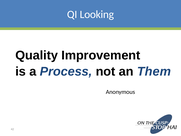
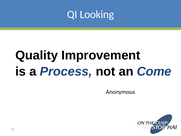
Them: Them -> Come (154, 71)
